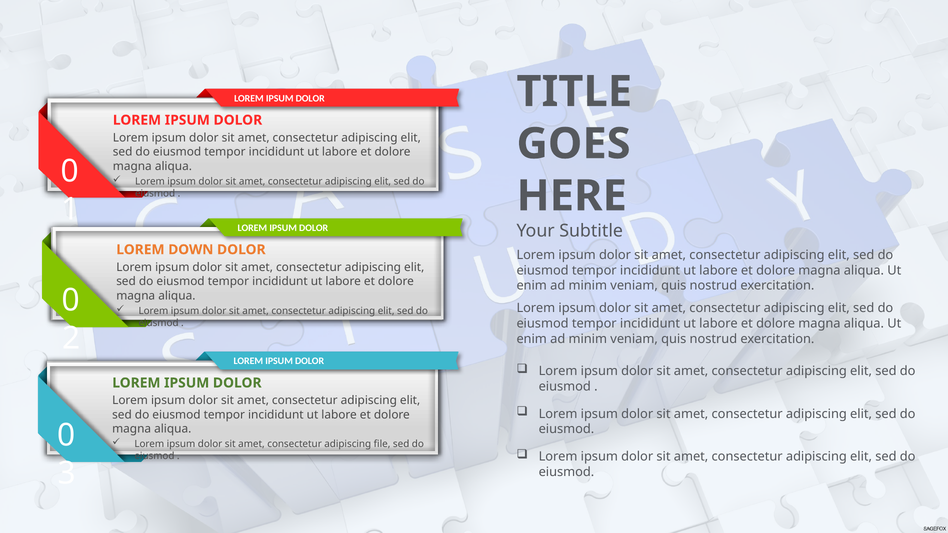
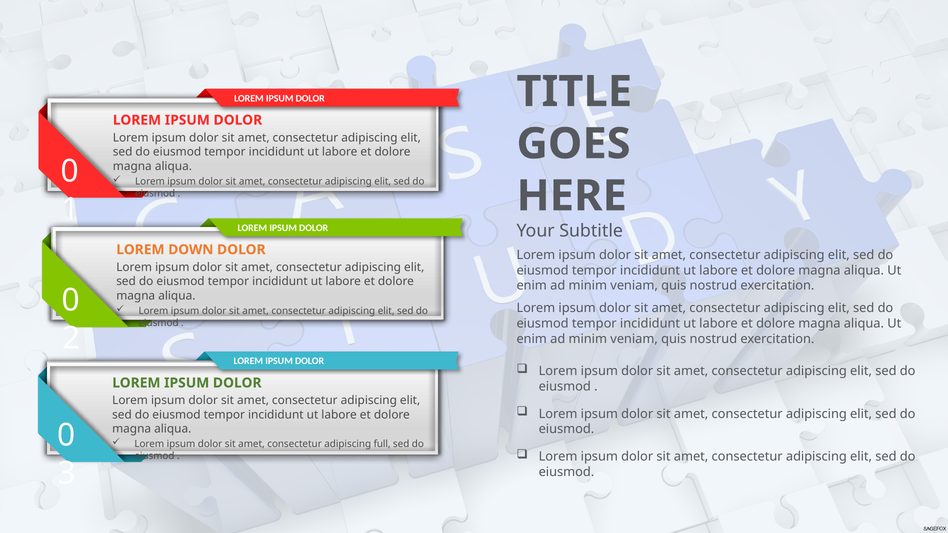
file: file -> full (382, 444)
